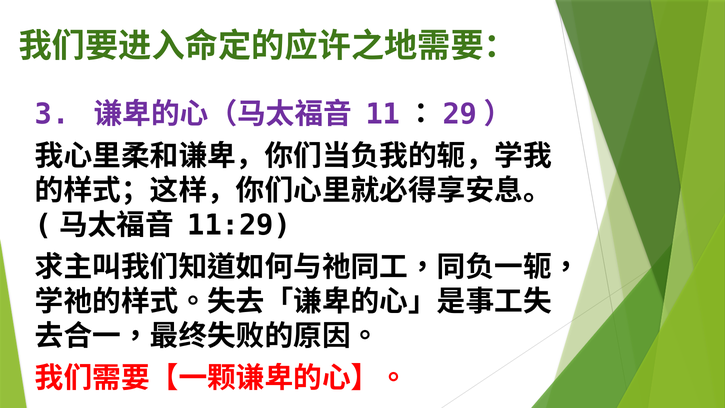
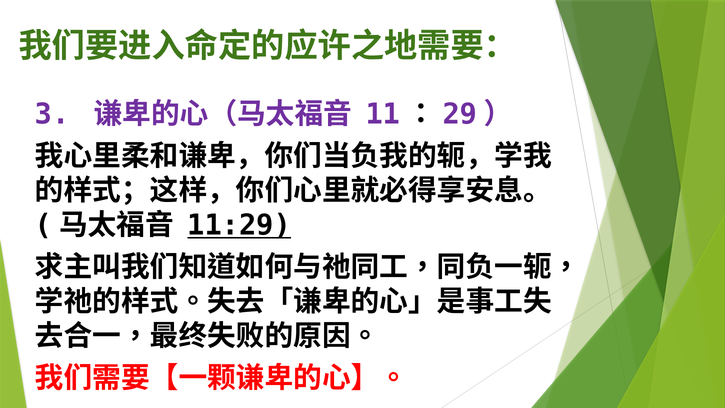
11:29 underline: none -> present (239, 225)
